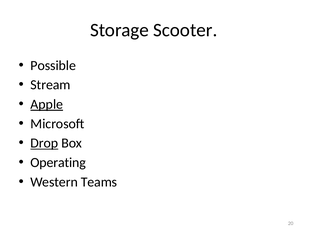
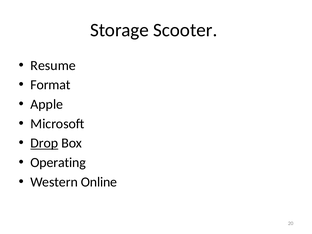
Possible: Possible -> Resume (53, 65)
Stream: Stream -> Format (50, 85)
Apple underline: present -> none (47, 104)
Teams: Teams -> Online (99, 182)
